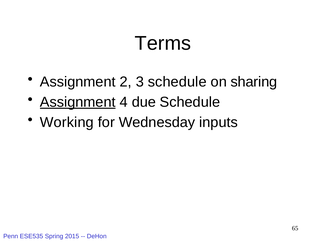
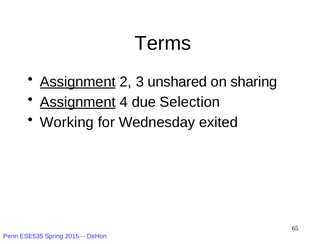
Assignment underline: none -> present (78, 82)
3 schedule: schedule -> unshared (177, 82)
due Schedule: Schedule -> Selection (190, 102)
inputs: inputs -> exited (219, 123)
